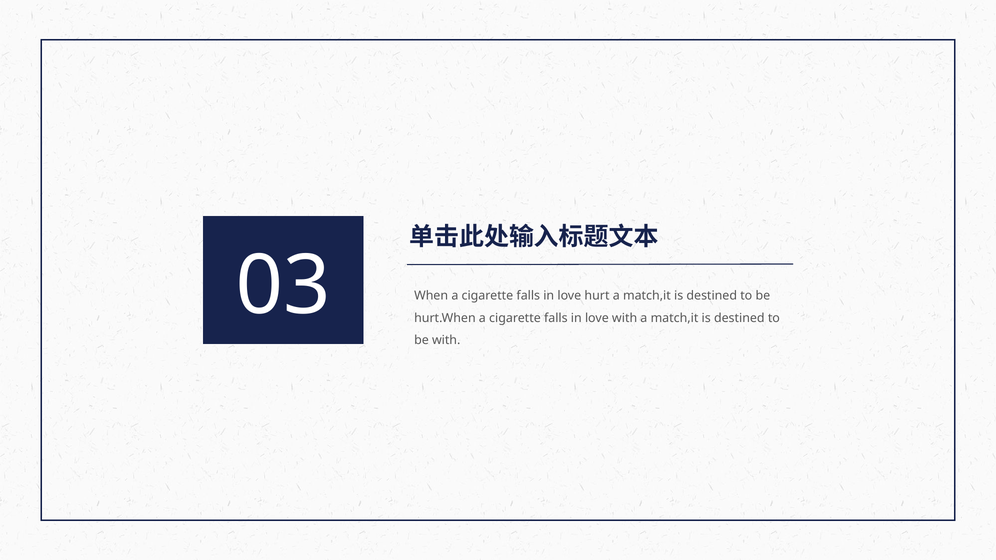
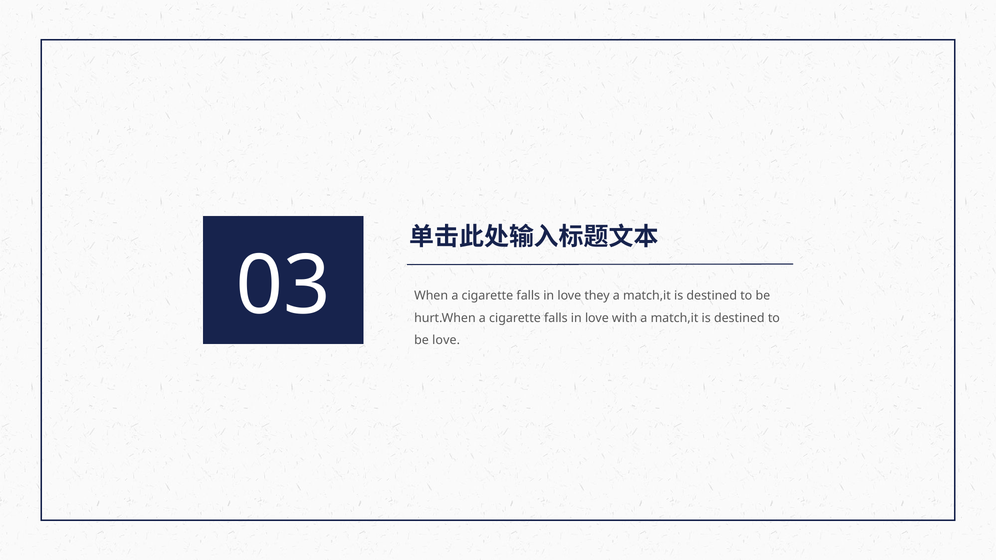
hurt: hurt -> they (597, 296)
be with: with -> love (446, 341)
